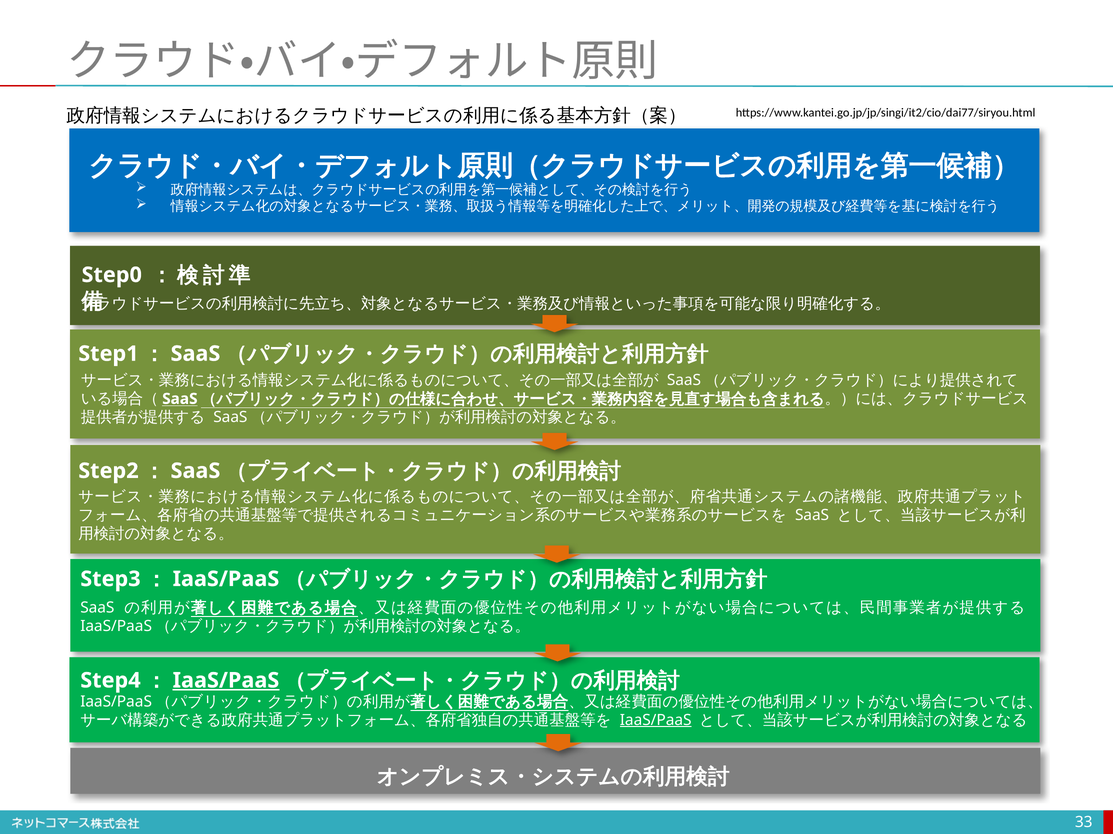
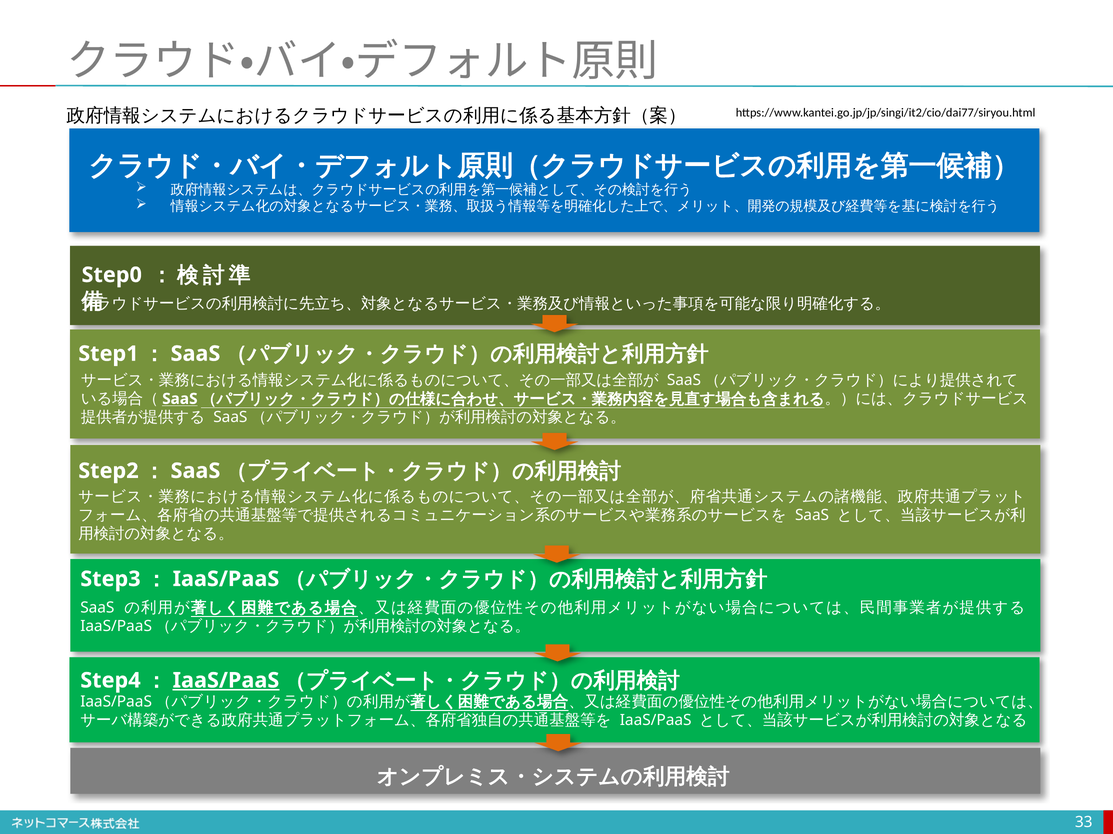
IaaS/PaaS underline: present -> none (656, 721)
